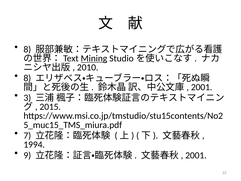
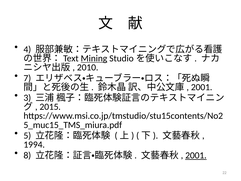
8: 8 -> 4 (27, 49)
8: 8 -> 7 (27, 78)
7: 7 -> 5 (27, 135)
9: 9 -> 8 (27, 155)
2001 underline: none -> present (196, 155)
